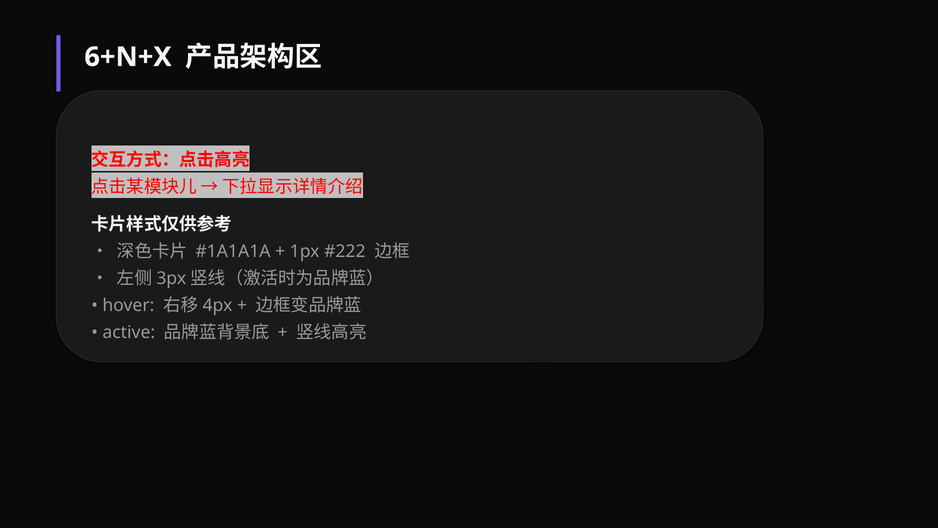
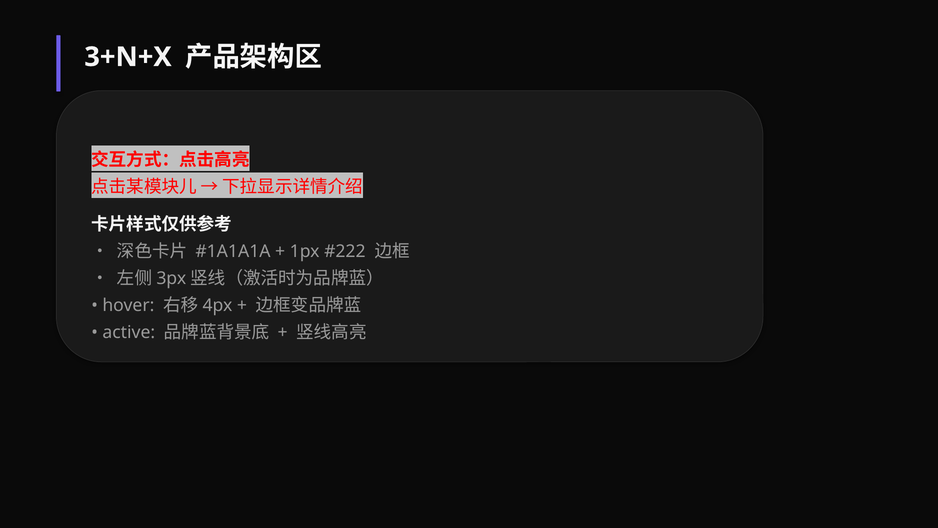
6+N+X: 6+N+X -> 3+N+X (128, 57)
